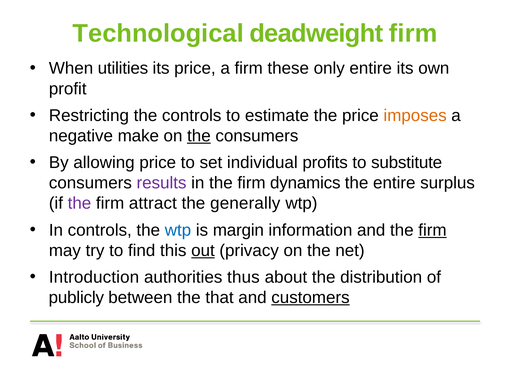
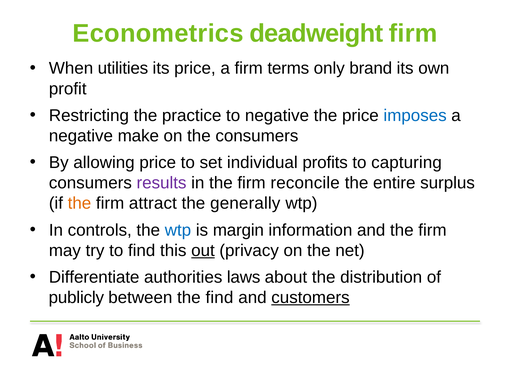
Technological: Technological -> Econometrics (158, 34)
these: these -> terms (288, 68)
only entire: entire -> brand (371, 68)
the controls: controls -> practice (192, 115)
to estimate: estimate -> negative (277, 115)
imposes colour: orange -> blue (415, 115)
the underline: present -> none (199, 136)
substitute: substitute -> capturing (407, 163)
dynamics: dynamics -> reconcile (305, 183)
the colour: purple -> orange (79, 203)
firm underline: present -> none (432, 230)
Introduction: Introduction -> Differentiate (94, 277)
thus: thus -> laws (244, 277)
the that: that -> find (219, 297)
